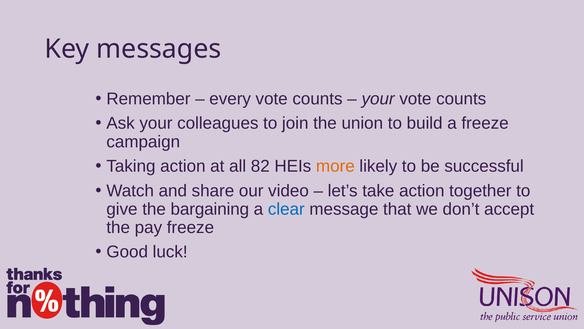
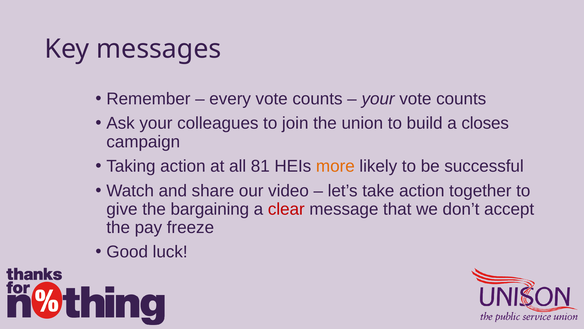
a freeze: freeze -> closes (485, 123)
82: 82 -> 81 (260, 166)
clear colour: blue -> red (286, 209)
